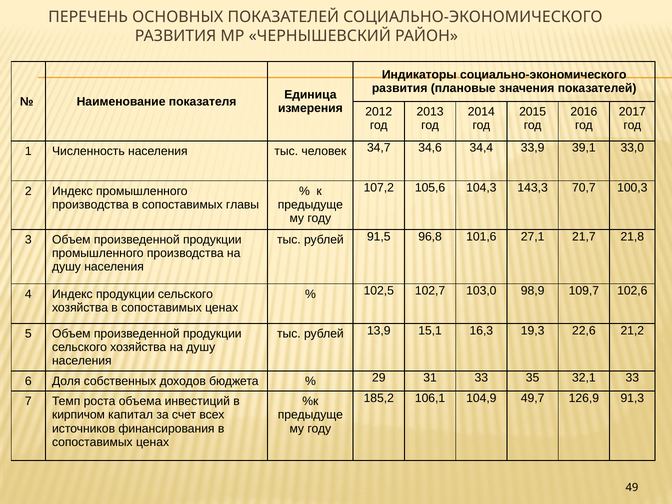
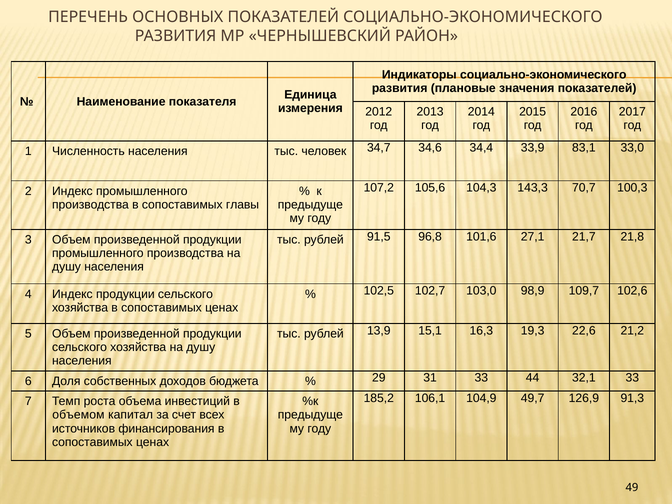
39,1: 39,1 -> 83,1 (584, 148)
35: 35 -> 44 (533, 378)
кирпичом: кирпичом -> объемом (78, 415)
